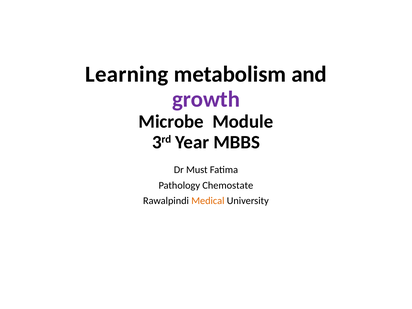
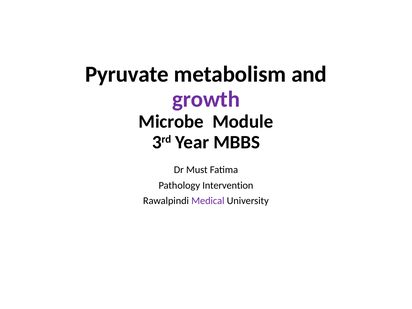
Learning: Learning -> Pyruvate (127, 74)
Chemostate: Chemostate -> Intervention (228, 185)
Medical colour: orange -> purple (208, 201)
